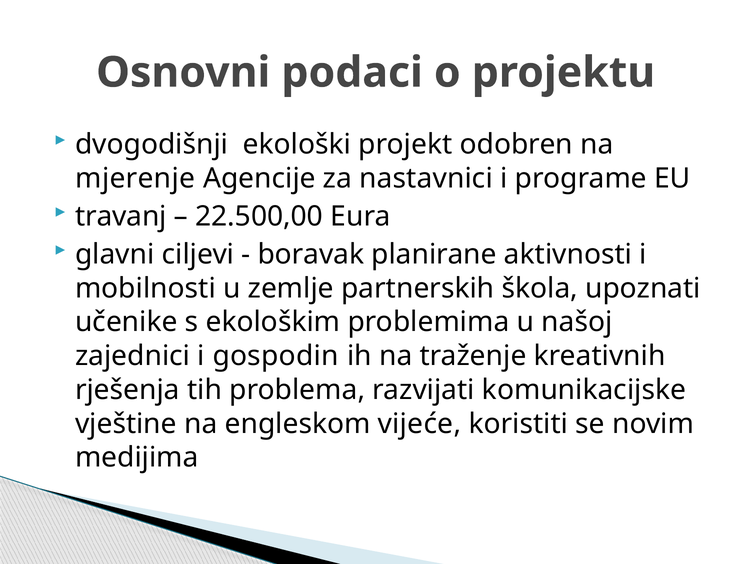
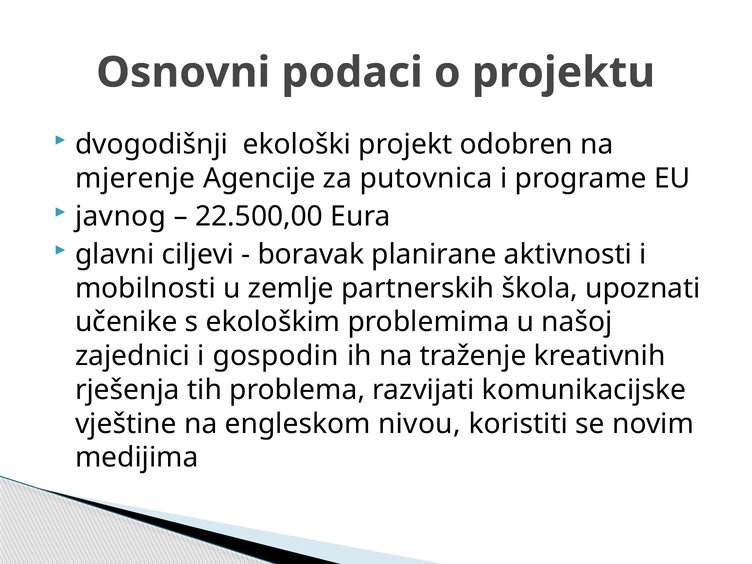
nastavnici: nastavnici -> putovnica (426, 178)
travanj: travanj -> javnog (121, 216)
vijeće: vijeće -> nivou (419, 424)
